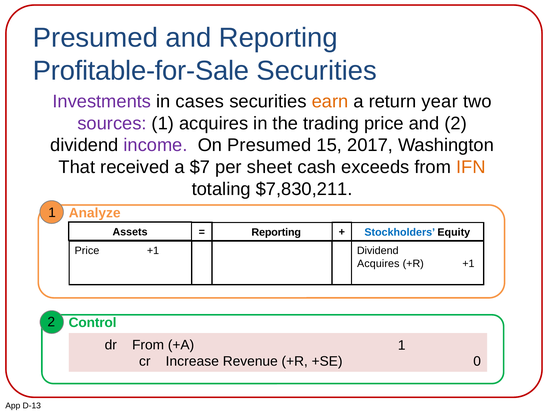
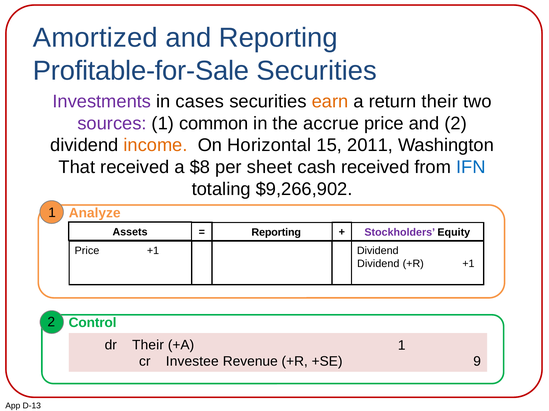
Presumed: Presumed -> Amortized (95, 38)
return year: year -> their (440, 102)
1 acquires: acquires -> common (214, 124)
trading: trading -> accrue (331, 124)
income colour: purple -> orange (155, 145)
On Presumed: Presumed -> Horizontal (269, 145)
2017: 2017 -> 2011 (370, 145)
$7: $7 -> $8 (200, 167)
cash exceeds: exceeds -> received (375, 167)
IFN colour: orange -> blue (471, 167)
$7,830,211: $7,830,211 -> $9,266,902 (304, 189)
Stockholders colour: blue -> purple (400, 233)
Acquires: Acquires -> Dividend (378, 264)
dr From: From -> Their (148, 346)
Increase: Increase -> Investee (192, 362)
0: 0 -> 9 (477, 362)
